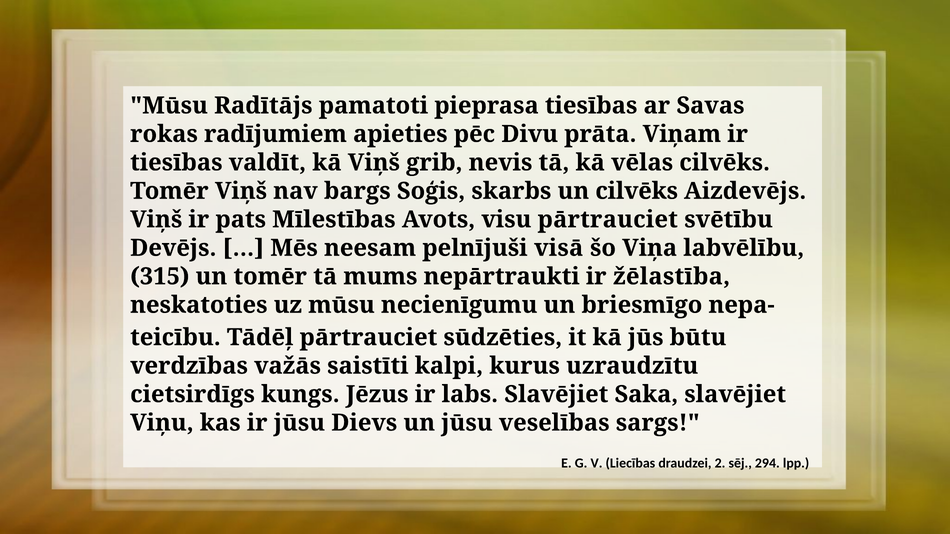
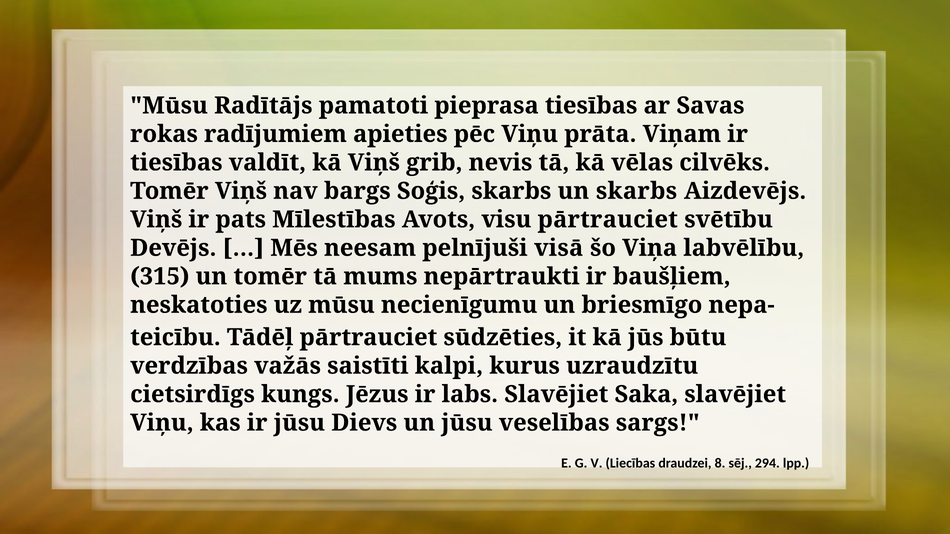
pēc Divu: Divu -> Viņu (530, 134)
un cilvēks: cilvēks -> skarbs (636, 191)
žēlastība: žēlastība -> baušļiem (672, 277)
2: 2 -> 8 (720, 464)
